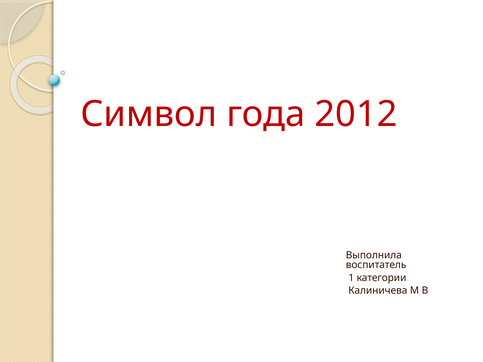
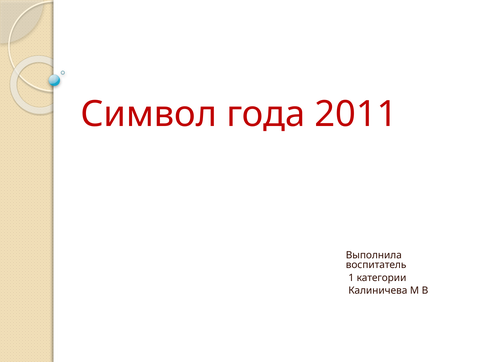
2012: 2012 -> 2011 (356, 114)
